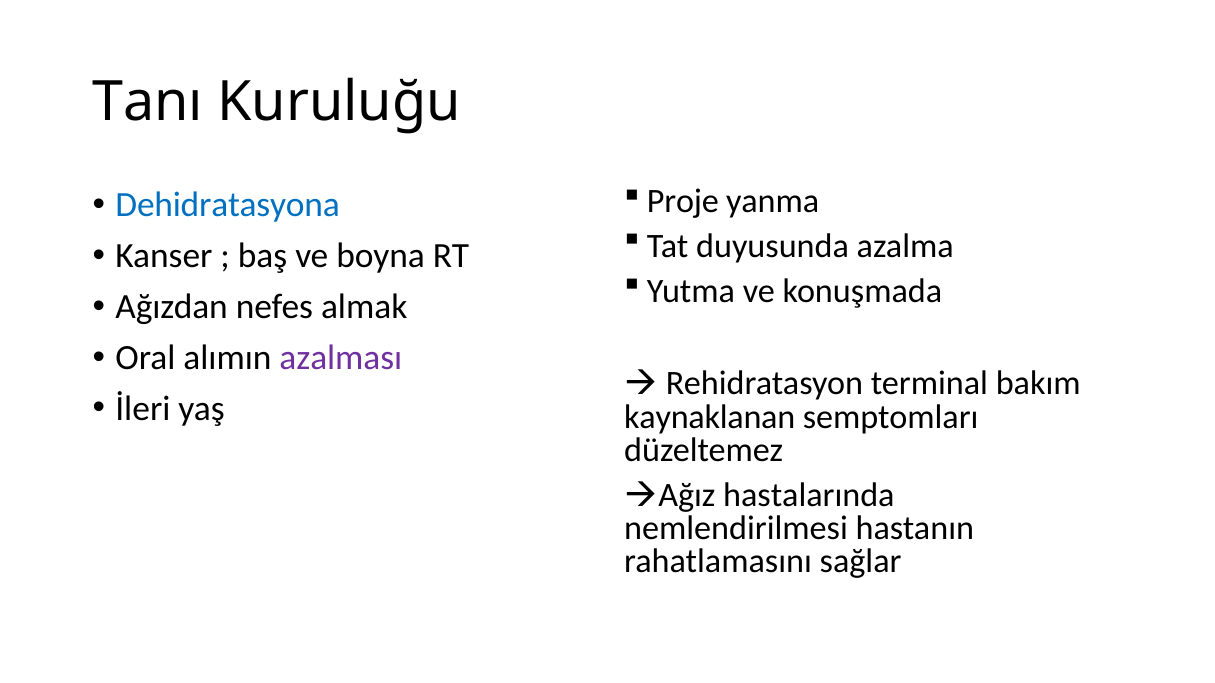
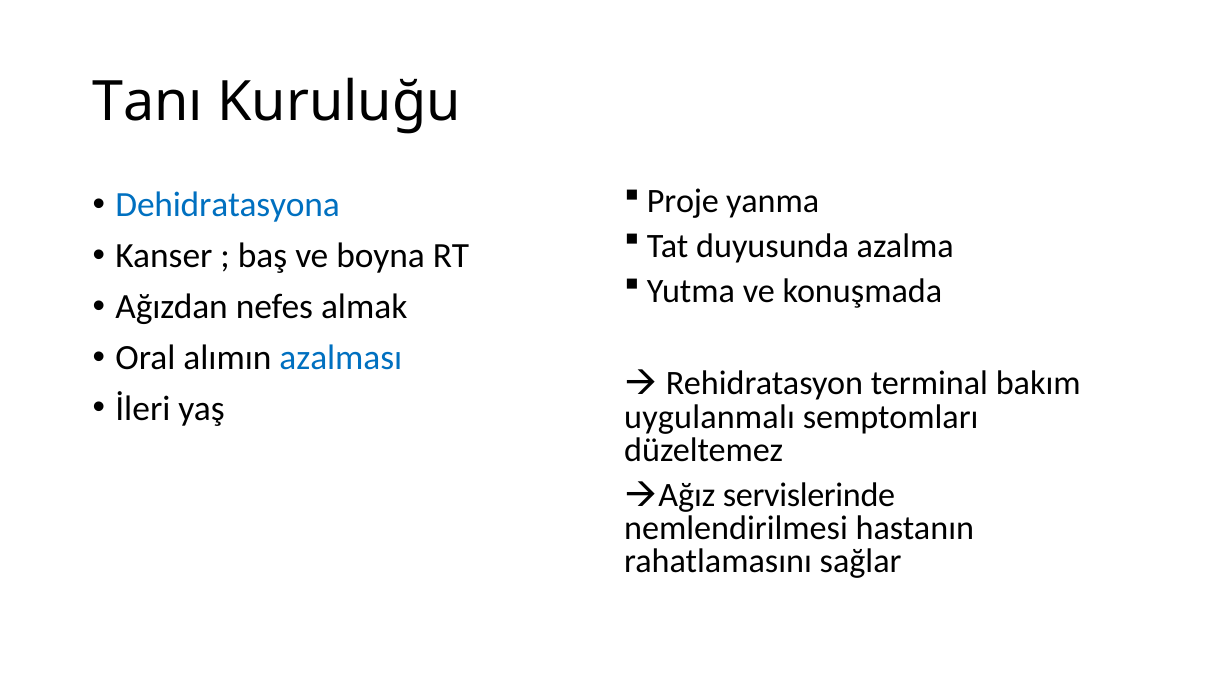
azalması colour: purple -> blue (341, 358)
kaynaklanan: kaynaklanan -> uygulanmalı (710, 417)
hastalarında: hastalarında -> servislerinde (809, 495)
